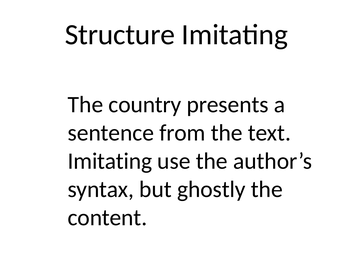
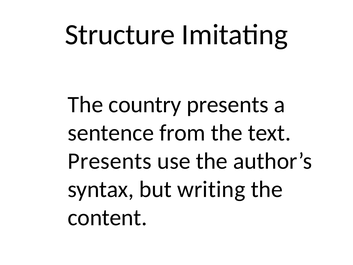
Imitating: Imitating -> Presents (110, 161)
ghostly: ghostly -> writing (211, 189)
